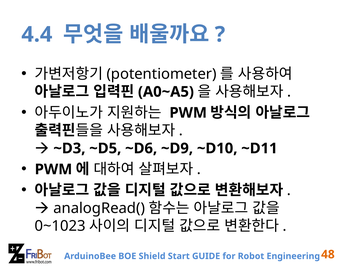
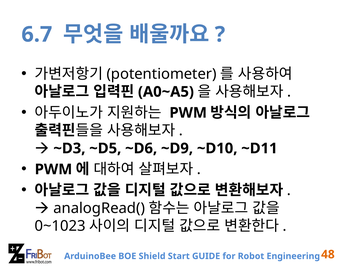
4.4: 4.4 -> 6.7 (37, 34)
